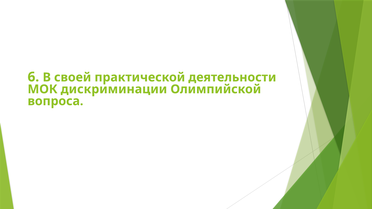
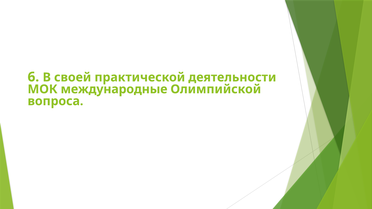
дискриминации: дискриминации -> международные (114, 89)
